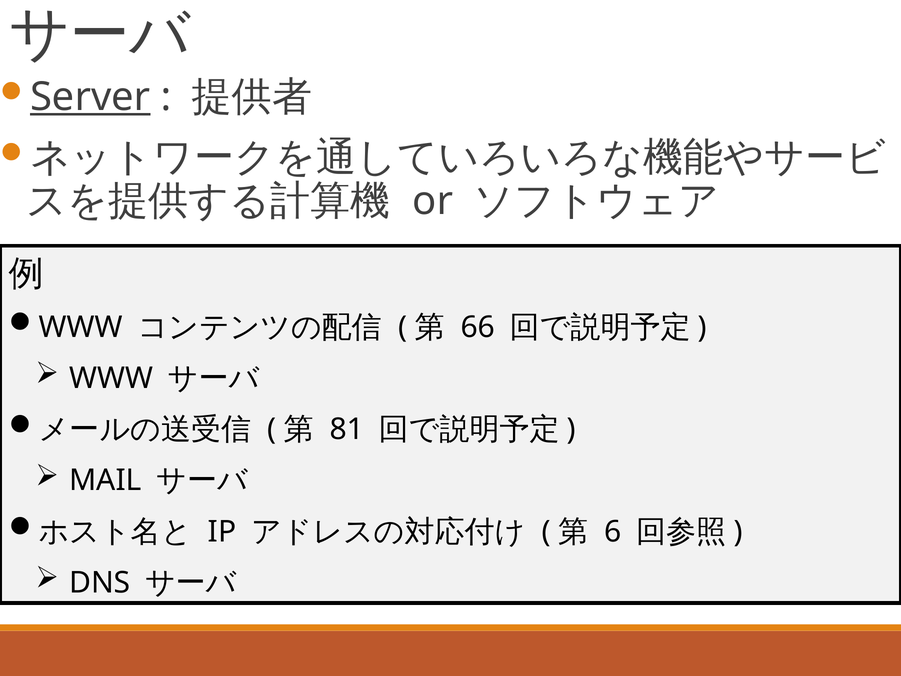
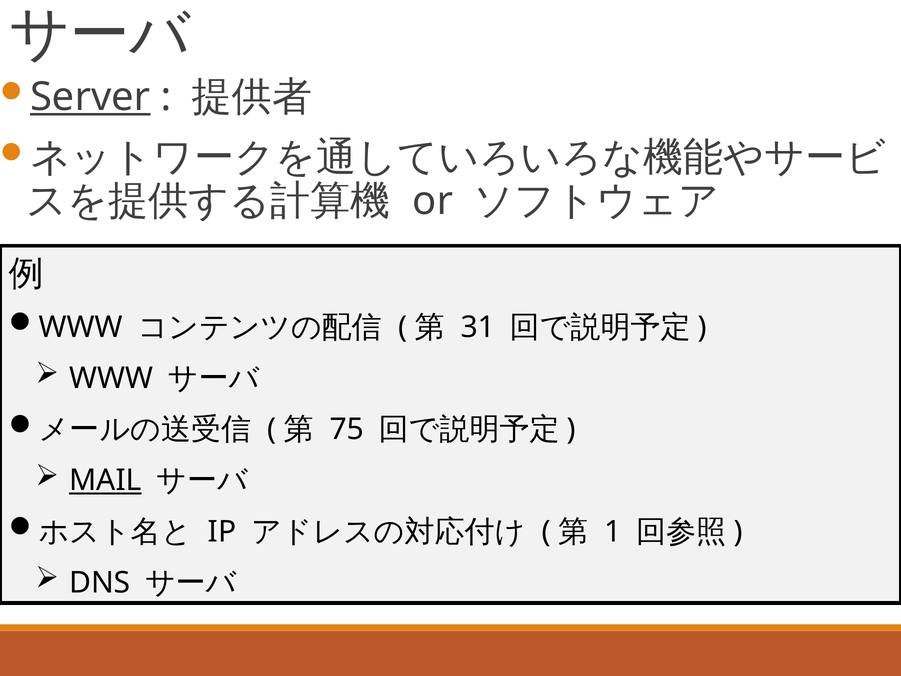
66: 66 -> 31 (478, 327)
81: 81 -> 75 (347, 429)
MAIL underline: none -> present (105, 480)
6: 6 -> 1 (613, 531)
